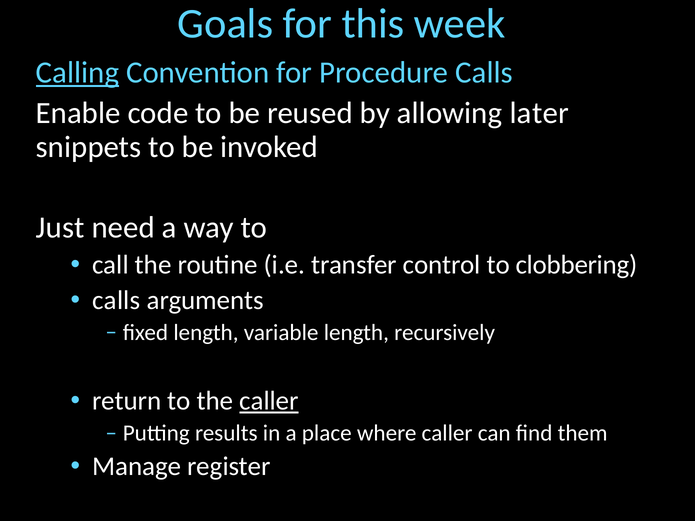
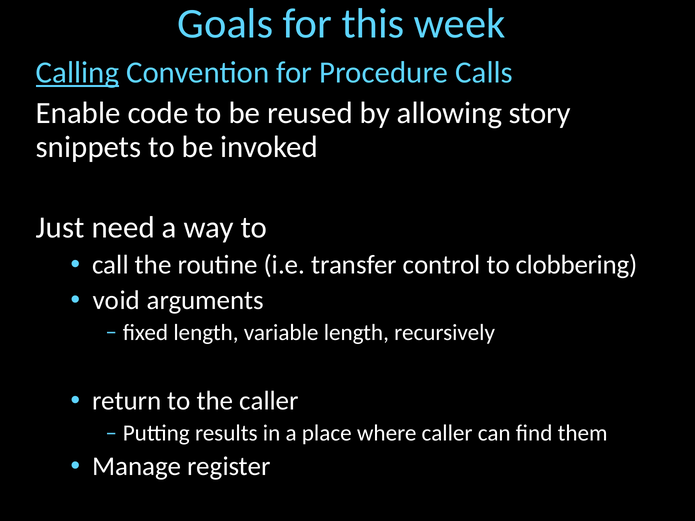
later: later -> story (540, 113)
calls: calls -> void (116, 300)
caller underline: present -> none (269, 401)
